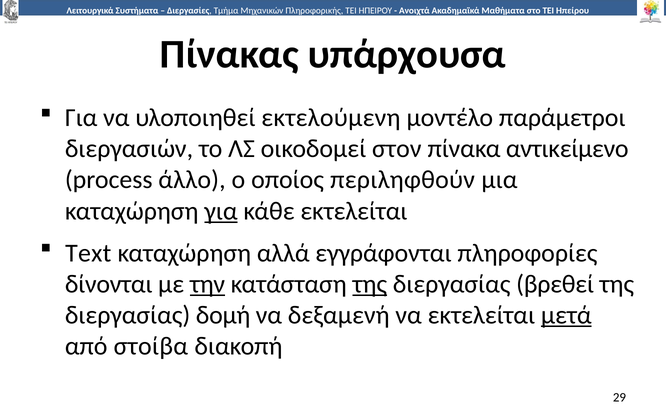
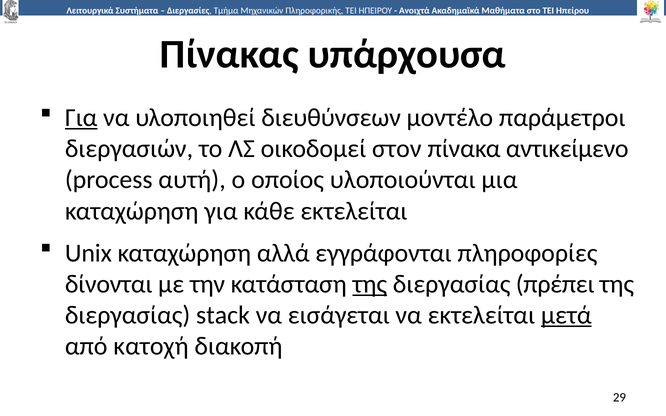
Για underline: none -> present (81, 118)
εκτελούμενη: εκτελούμενη -> διευθύνσεων (331, 118)
άλλο: άλλο -> αυτή (192, 180)
περιληφθούν: περιληφθούν -> υλοποιούνται (403, 180)
για underline: present -> none (221, 211)
Text: Text -> Unix (88, 253)
την underline: present -> none (208, 284)
βρεθεί: βρεθεί -> πρέπει (555, 284)
δομή: δομή -> stack (223, 315)
δεξαμενή: δεξαμενή -> εισάγεται (339, 315)
στοίβα: στοίβα -> κατοχή (151, 347)
